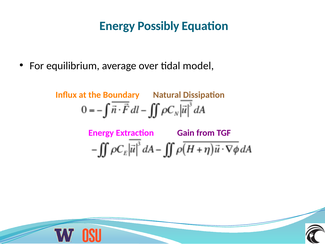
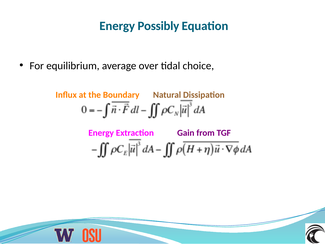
model: model -> choice (198, 66)
